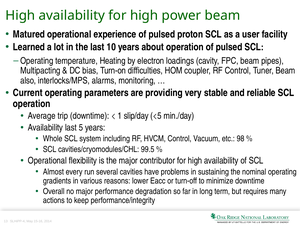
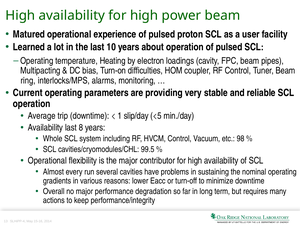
also: also -> ring (28, 81)
5: 5 -> 8 (81, 128)
